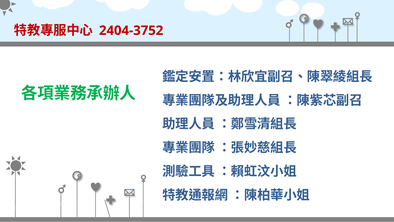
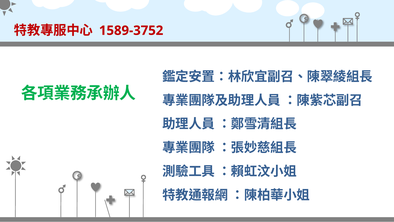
2404-3752: 2404-3752 -> 1589-3752 (131, 31)
